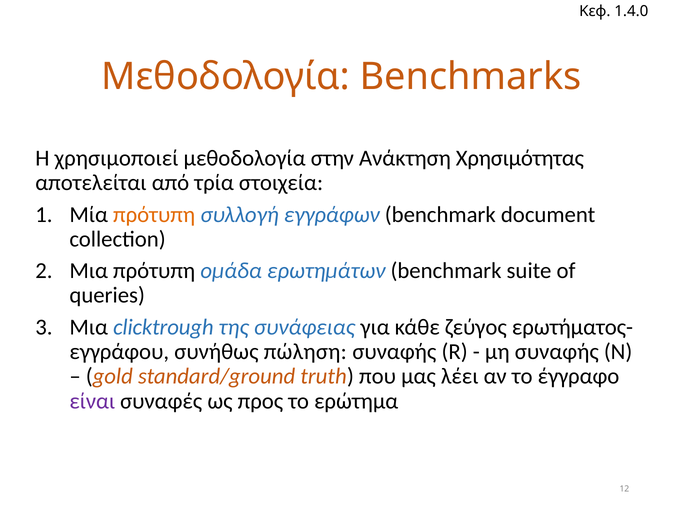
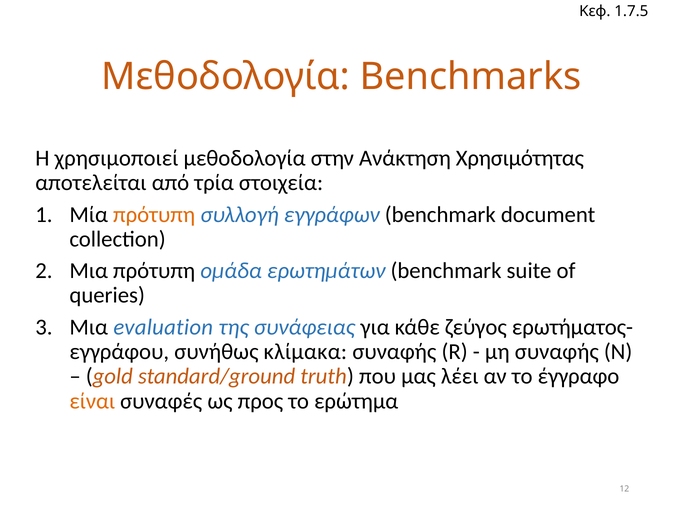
1.4.0: 1.4.0 -> 1.7.5 (631, 11)
clicktrough: clicktrough -> evaluation (163, 327)
πώληση: πώληση -> κλίμακα (305, 351)
είναι colour: purple -> orange (92, 400)
